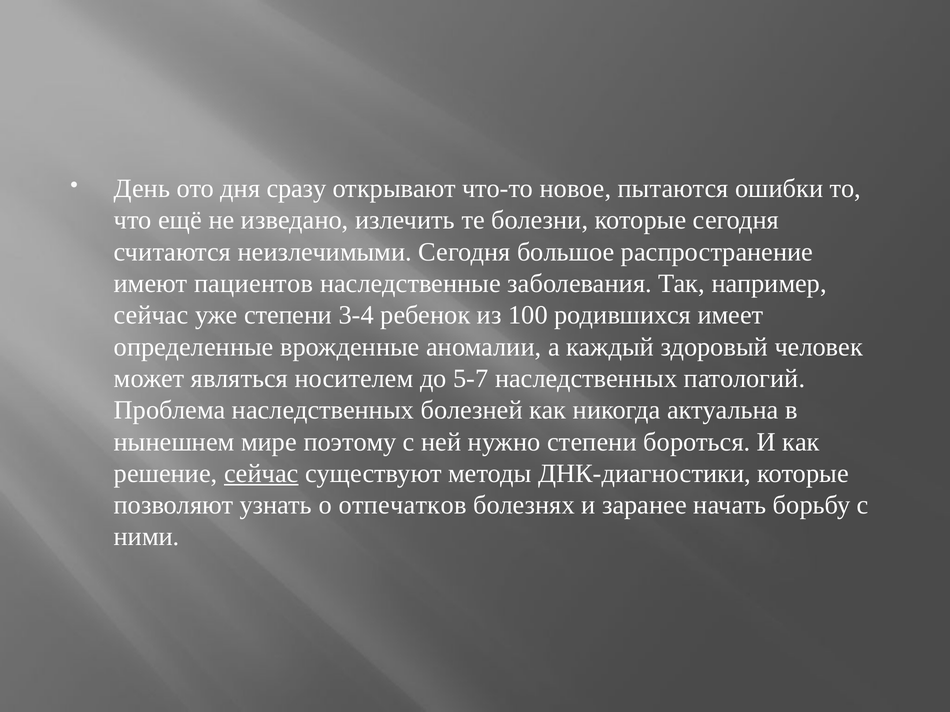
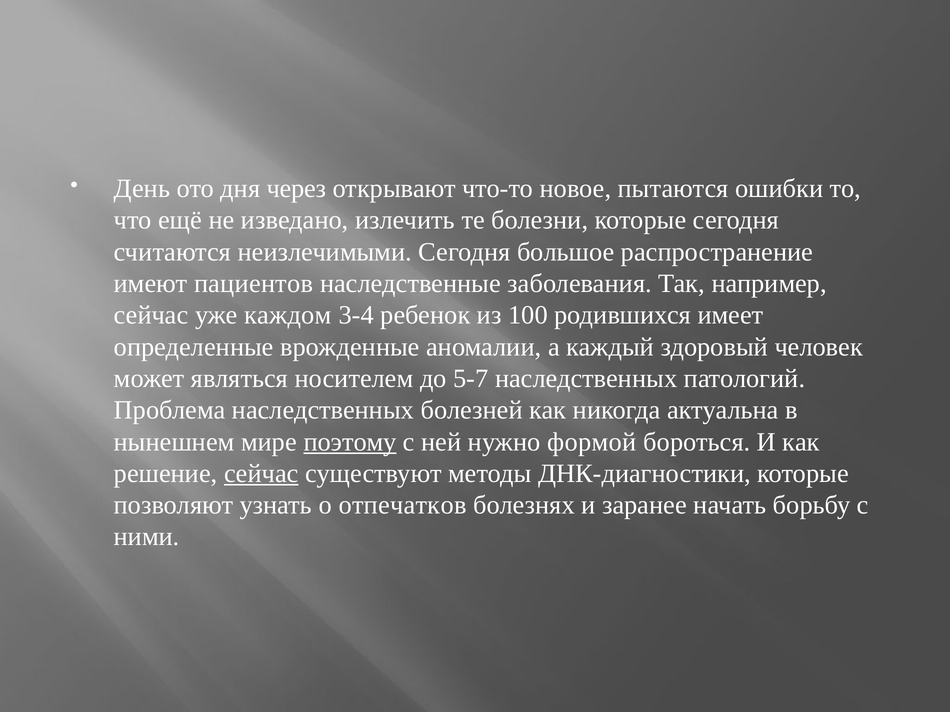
сразу: сразу -> через (297, 189)
уже степени: степени -> каждом (288, 315)
поэтому underline: none -> present (350, 442)
нужно степени: степени -> формой (592, 442)
